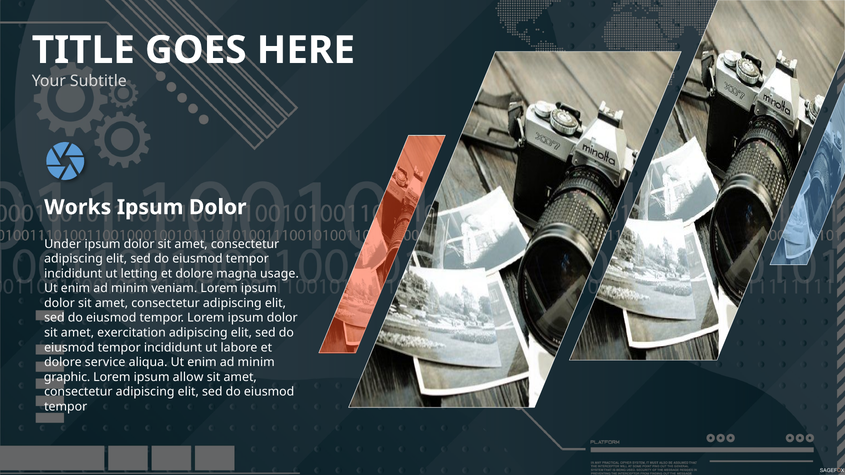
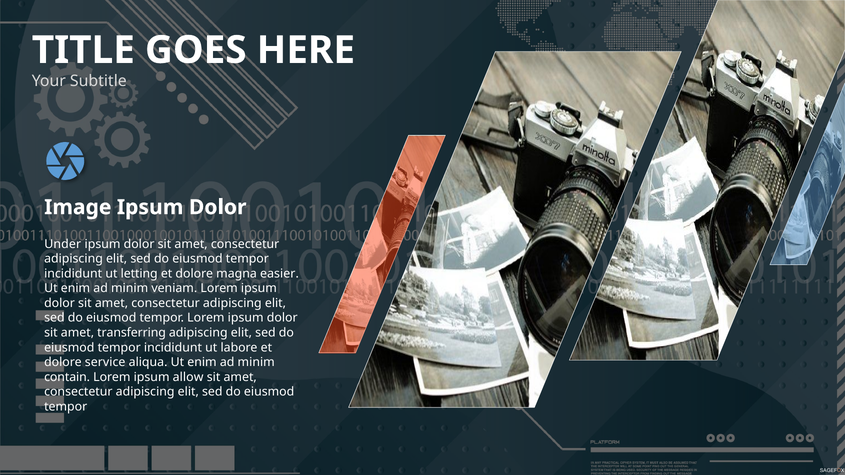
Works: Works -> Image (78, 207)
usage: usage -> easier (279, 274)
exercitation: exercitation -> transferring (132, 333)
graphic: graphic -> contain (67, 377)
